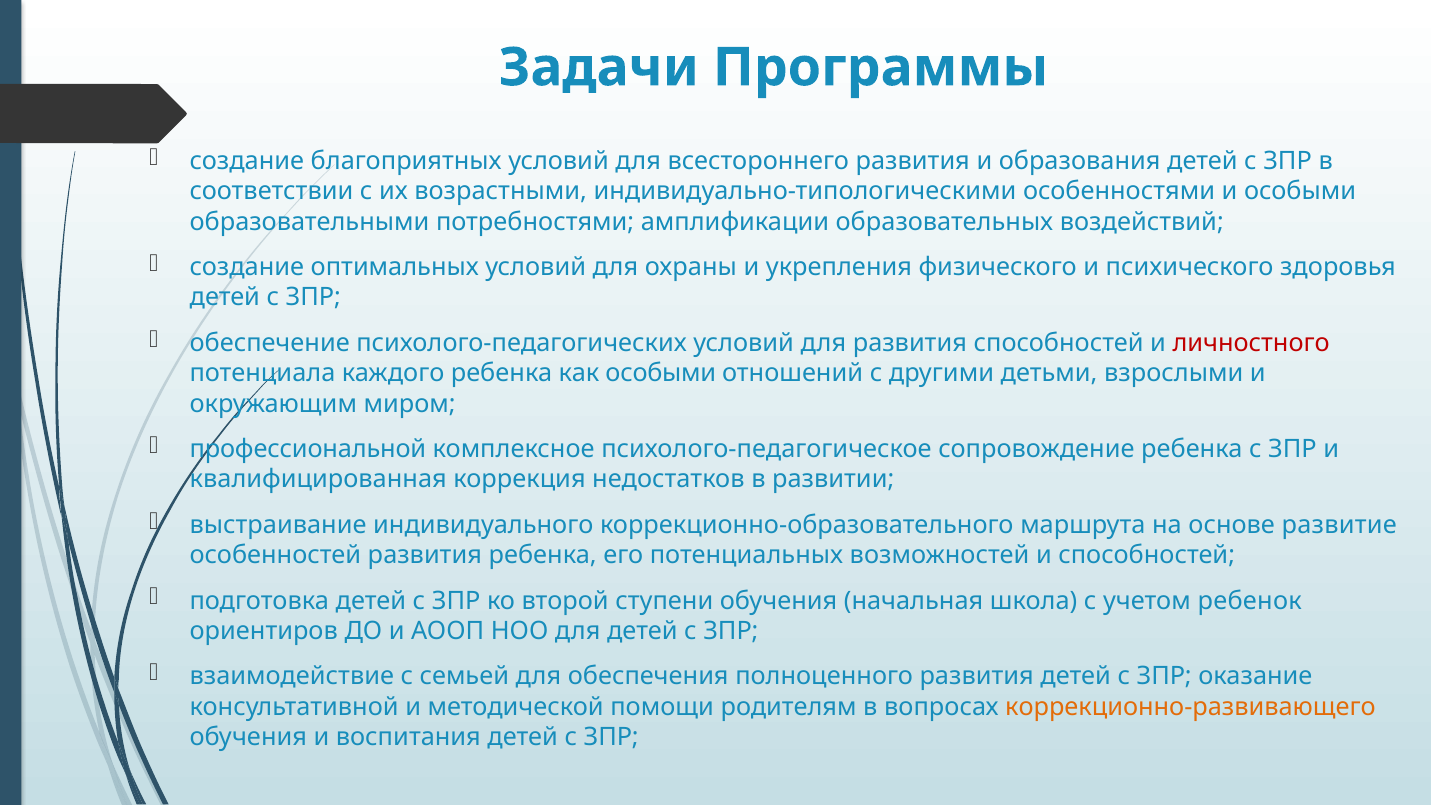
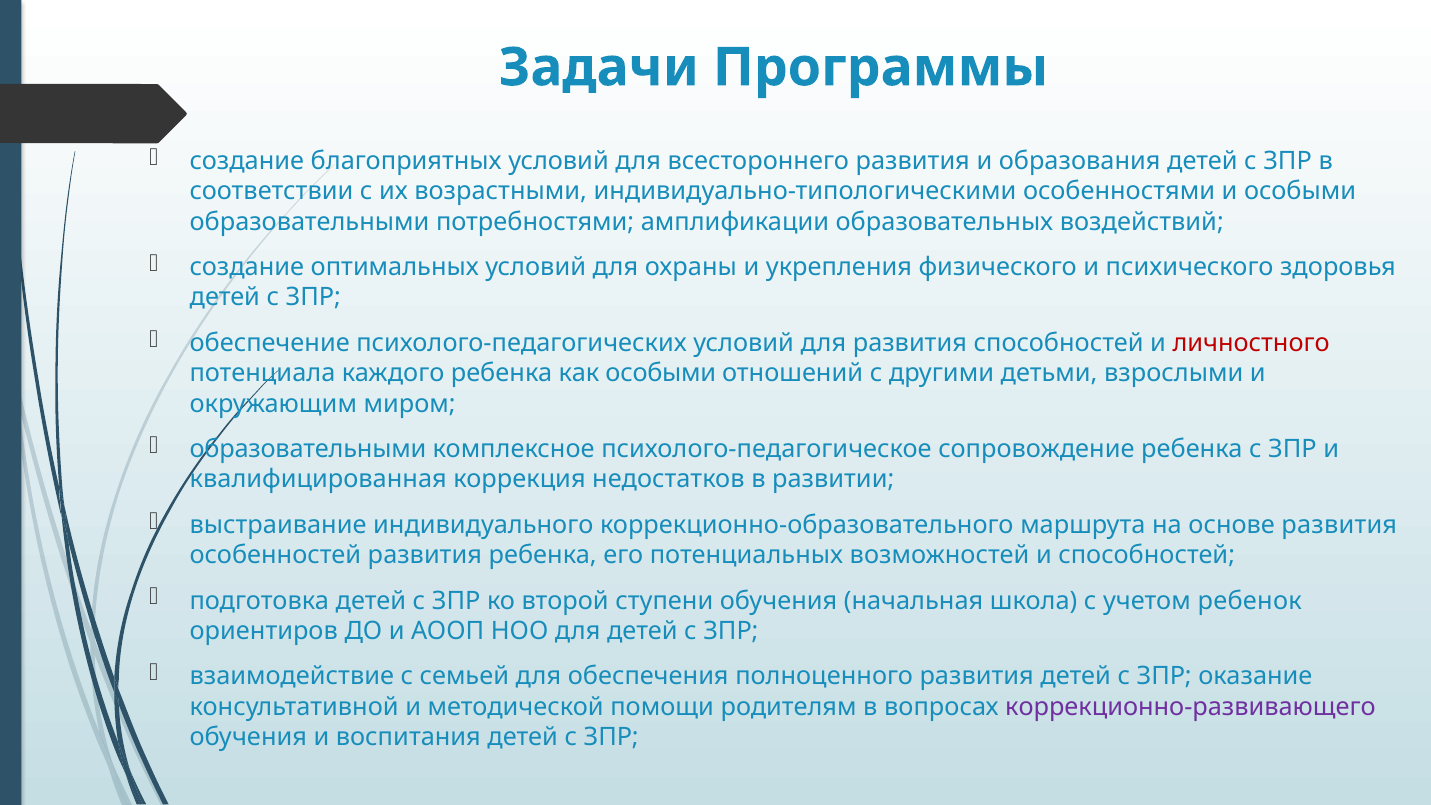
профессиональной: профессиональной -> образовательными (308, 449)
основе развитие: развитие -> развития (1339, 525)
коррекционно-развивающего colour: orange -> purple (1190, 707)
